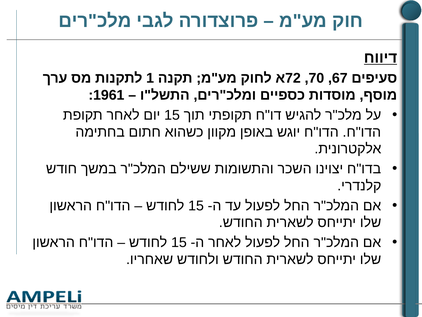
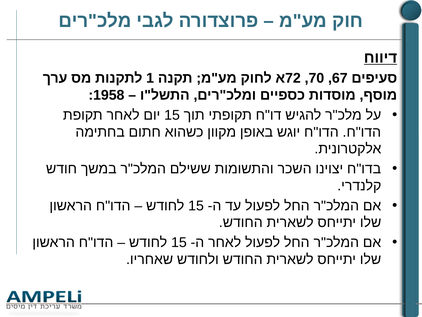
1961: 1961 -> 1958 (109, 95)
